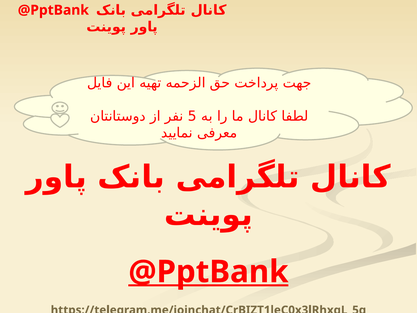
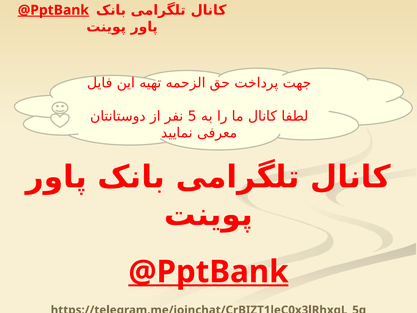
@PptBank underline: none -> present (53, 10)
